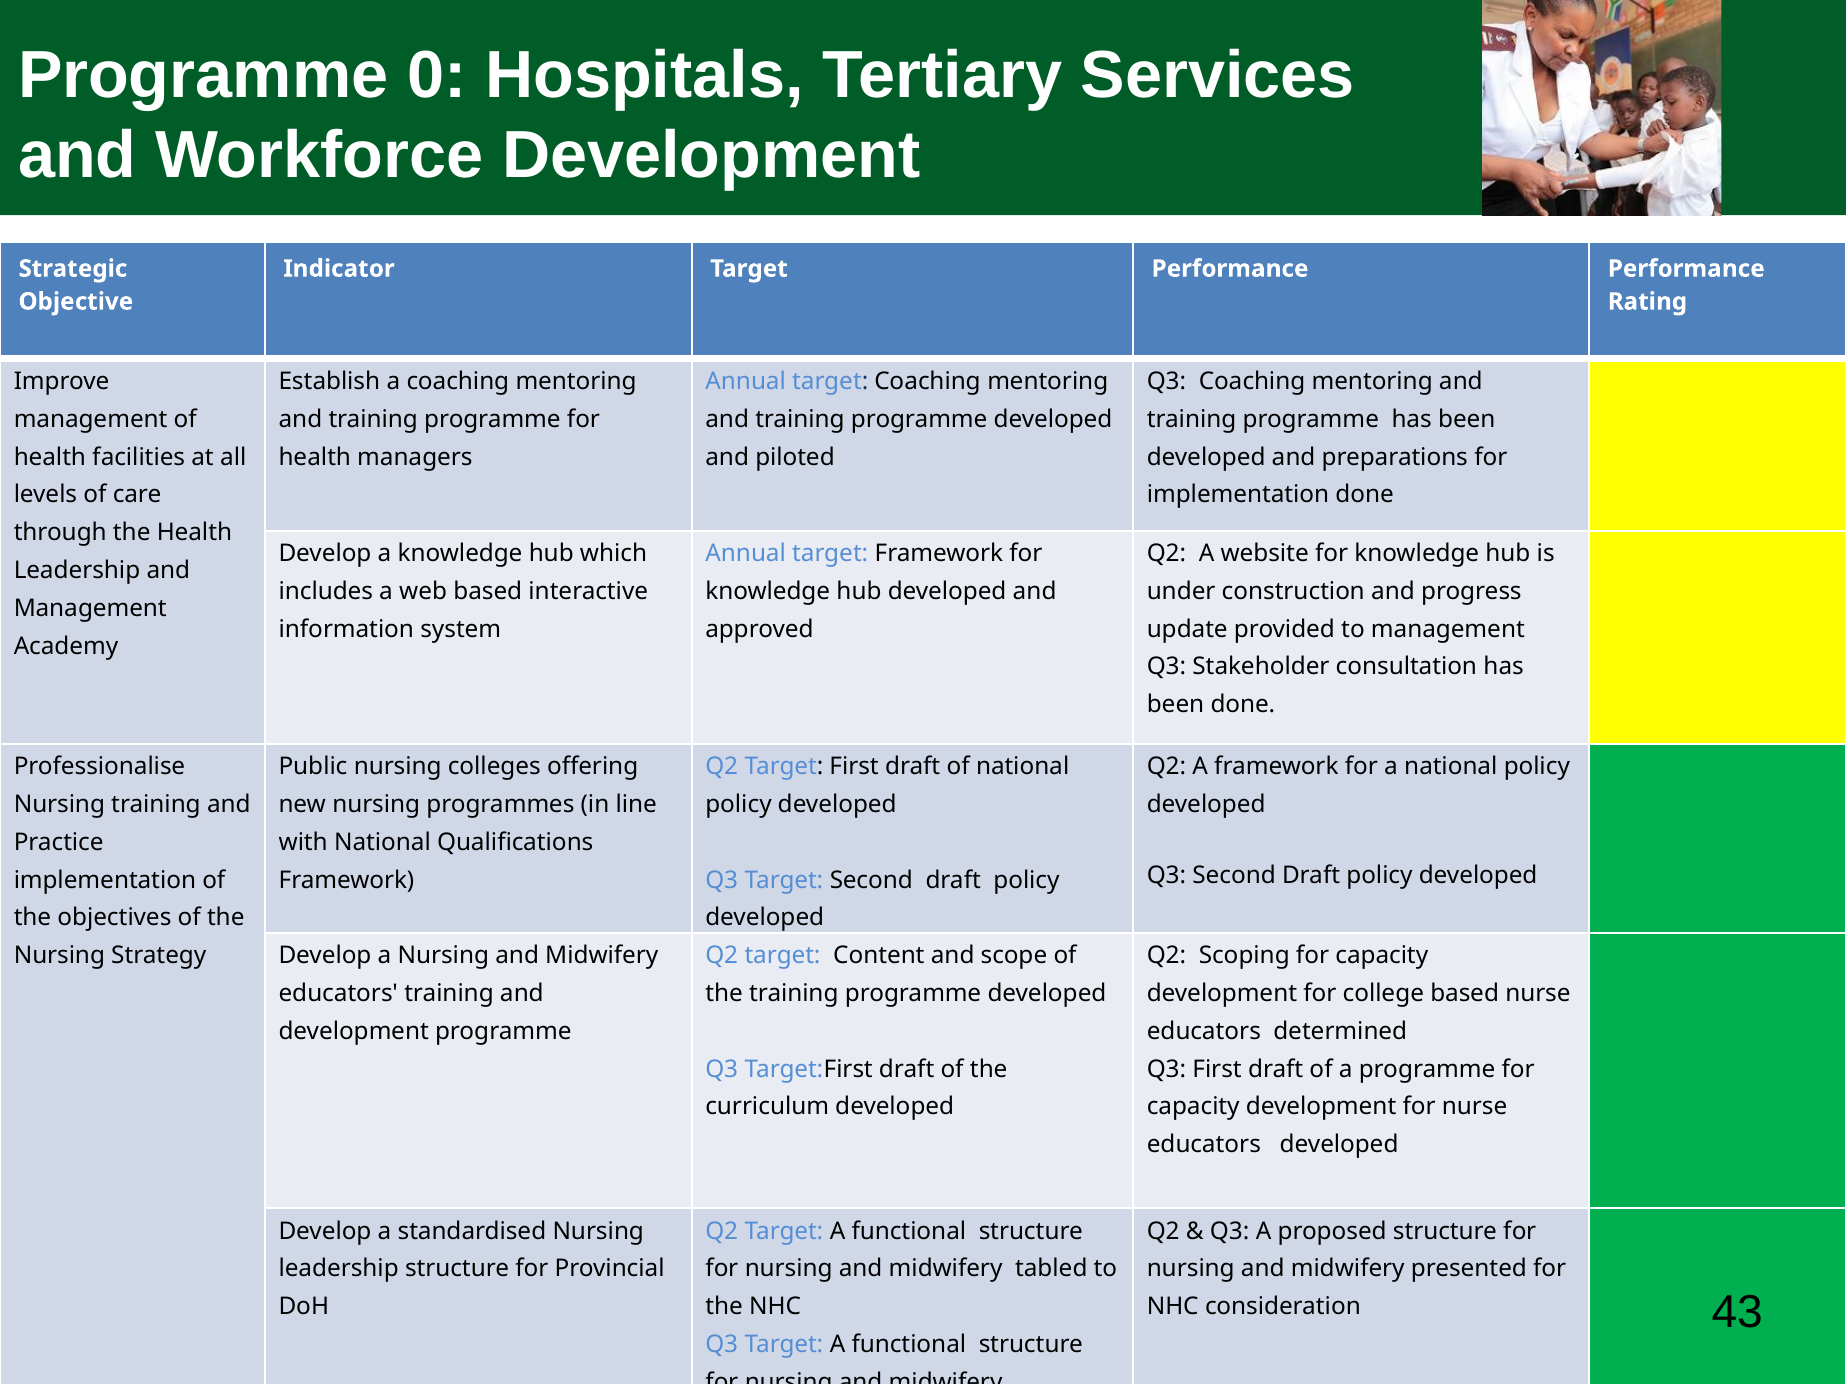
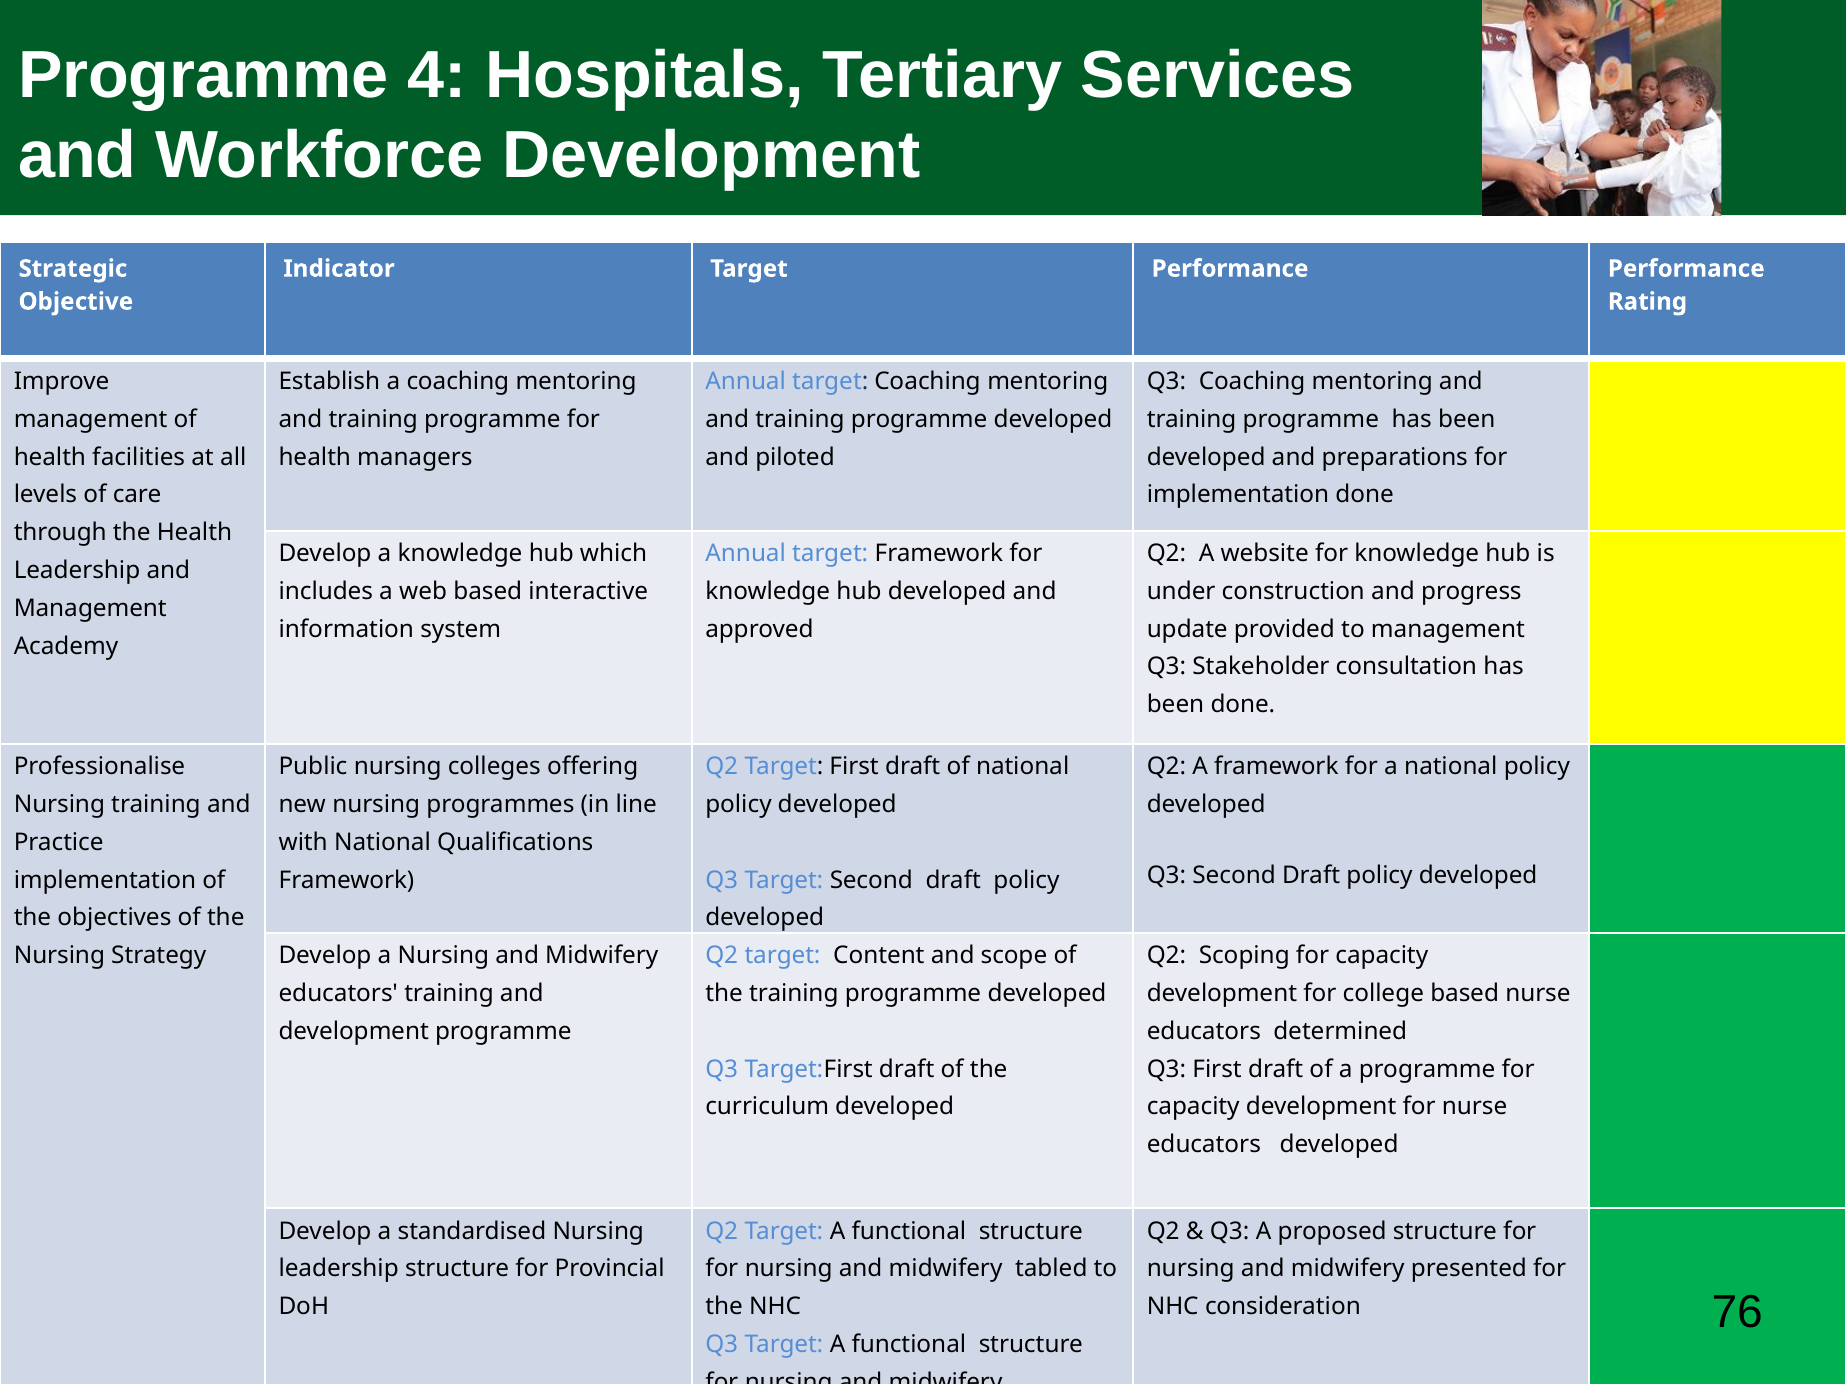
0: 0 -> 4 (437, 76)
43: 43 -> 76 (1737, 1313)
